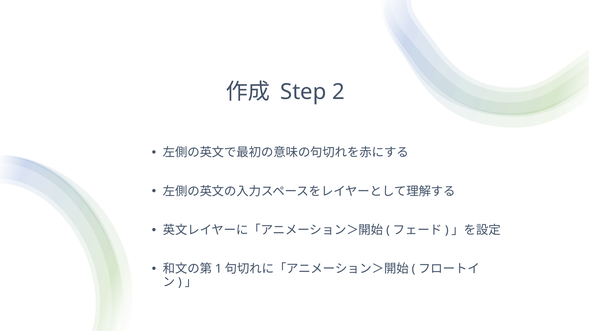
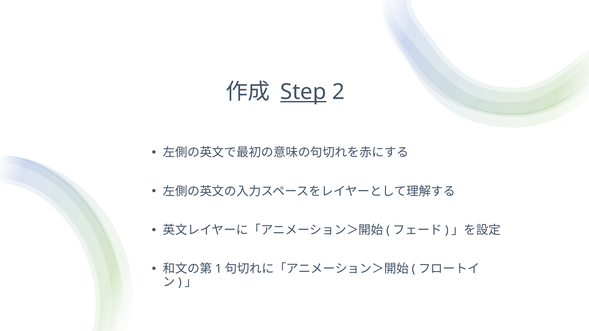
Step underline: none -> present (303, 92)
